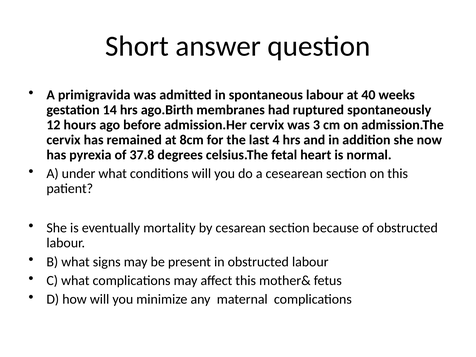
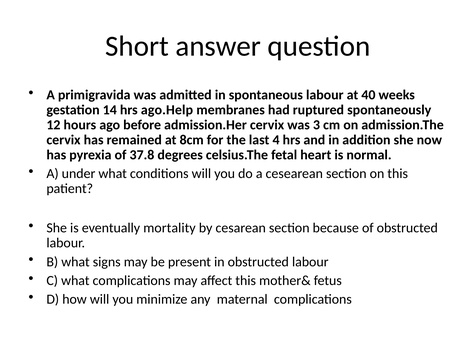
ago.Birth: ago.Birth -> ago.Help (167, 110)
